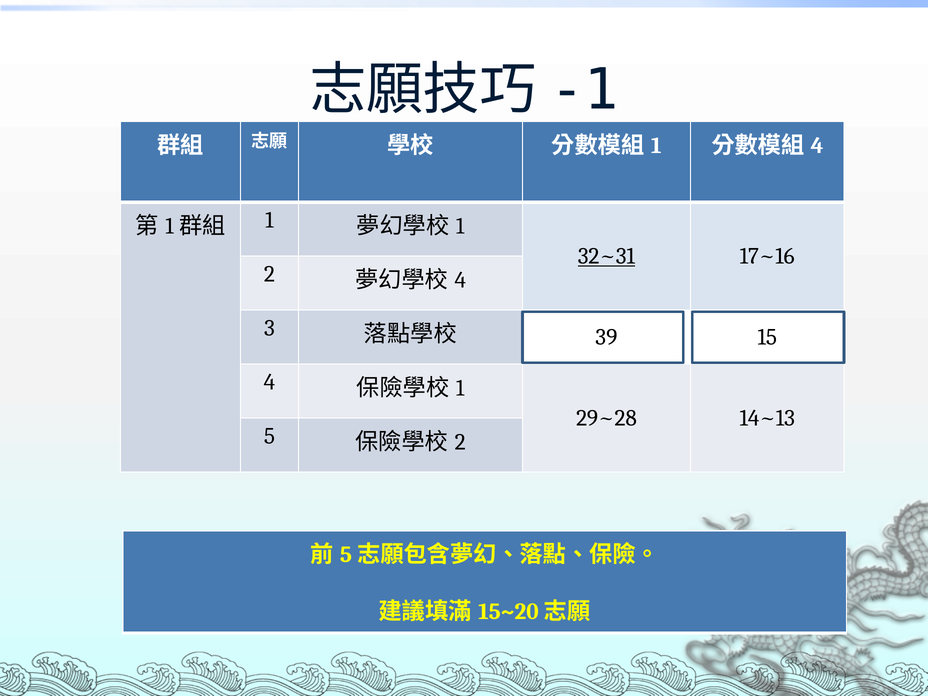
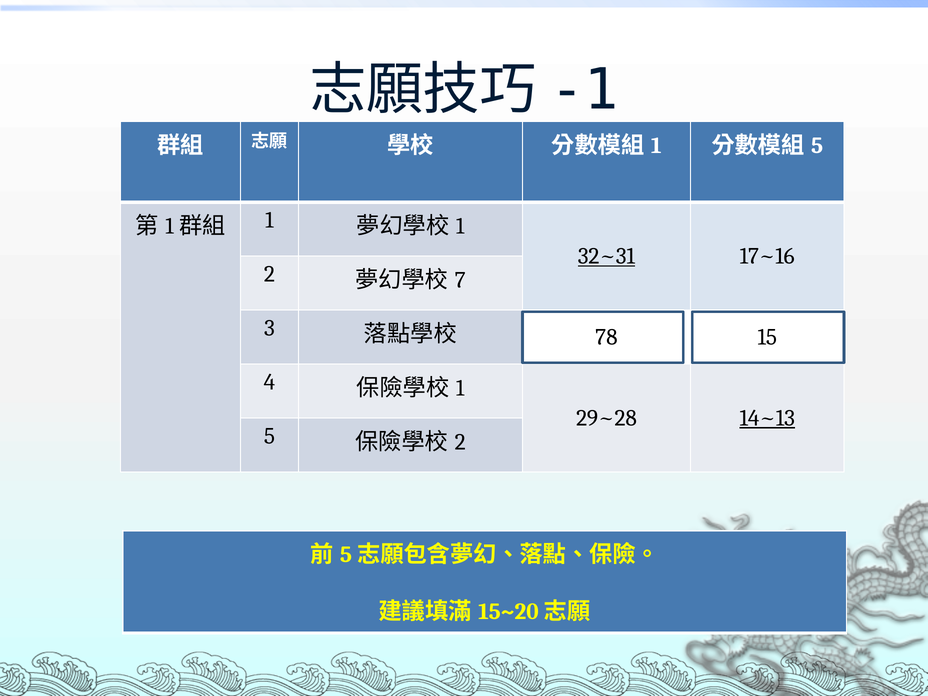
4: 4 -> 5 (817, 145)
4: 4 -> 7 (460, 280)
39: 39 -> 78 (606, 337)
14~13 underline: none -> present (767, 418)
